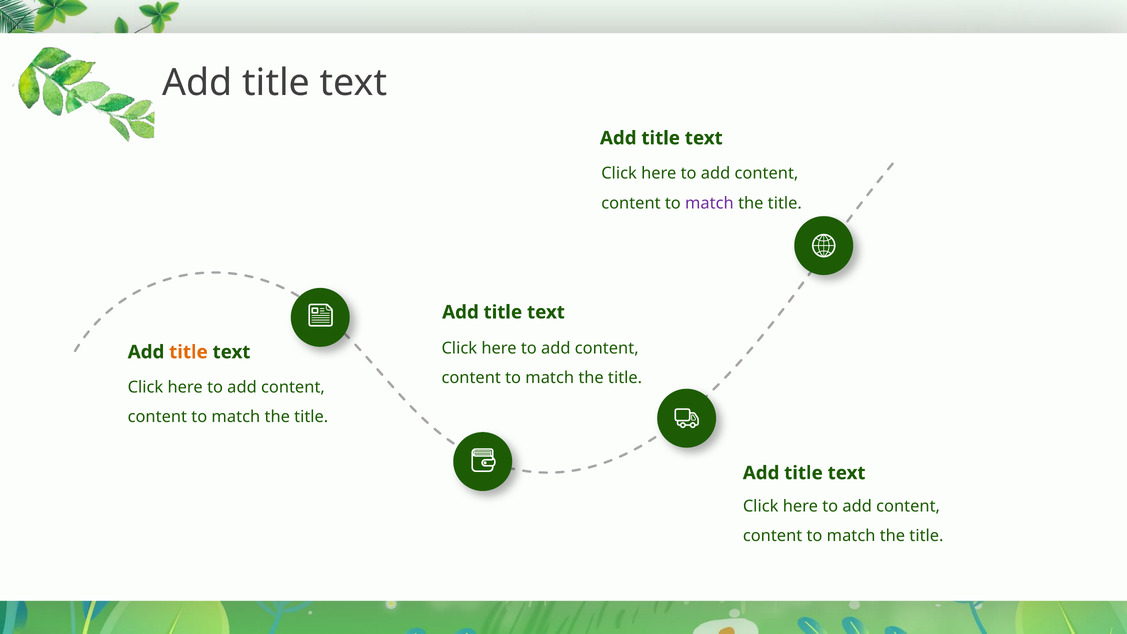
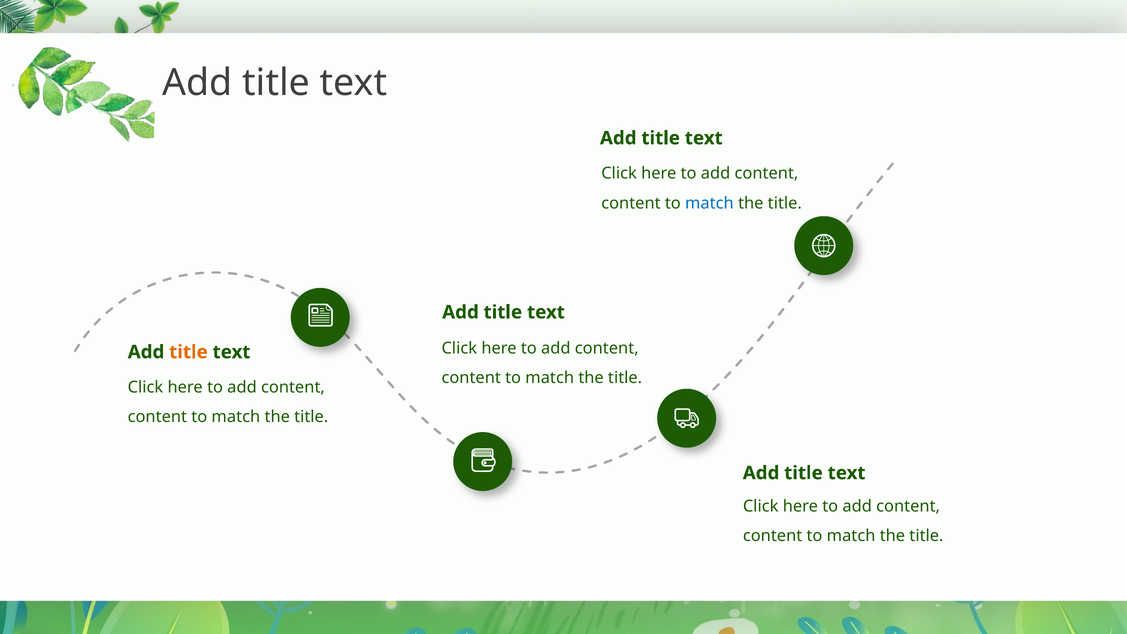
match colour: purple -> blue (709, 203)
